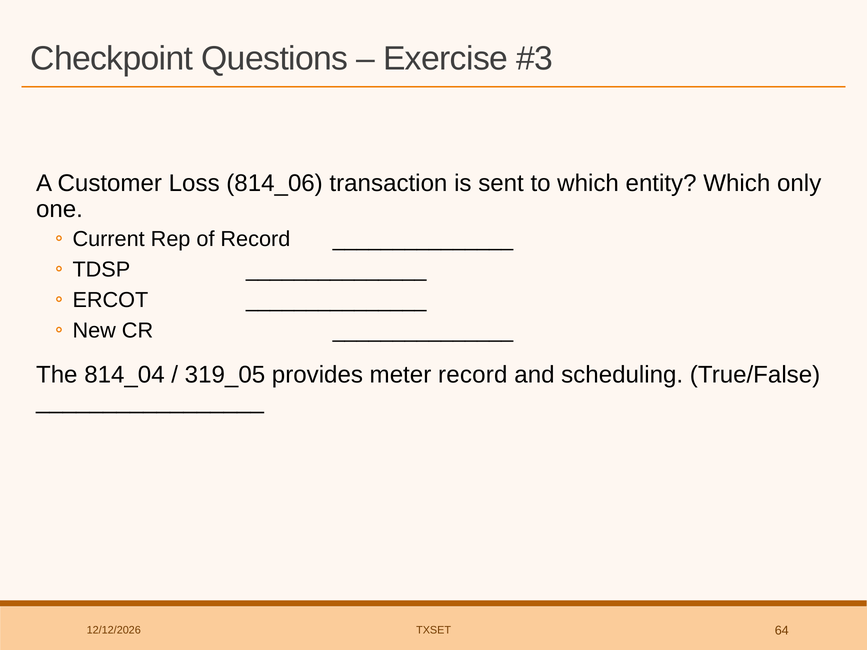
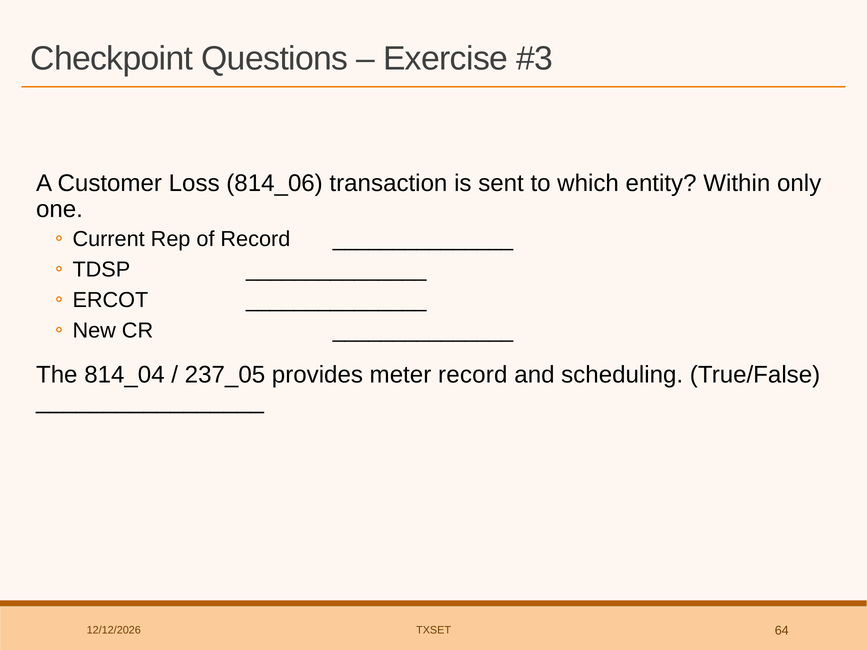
entity Which: Which -> Within (737, 183)
319_05: 319_05 -> 237_05 (225, 375)
